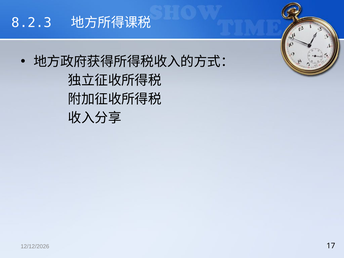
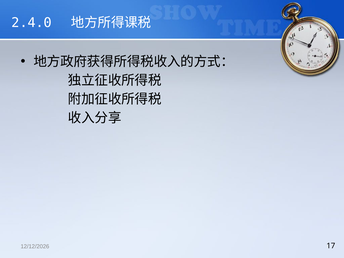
8.2.3: 8.2.3 -> 2.4.0 (32, 23)
